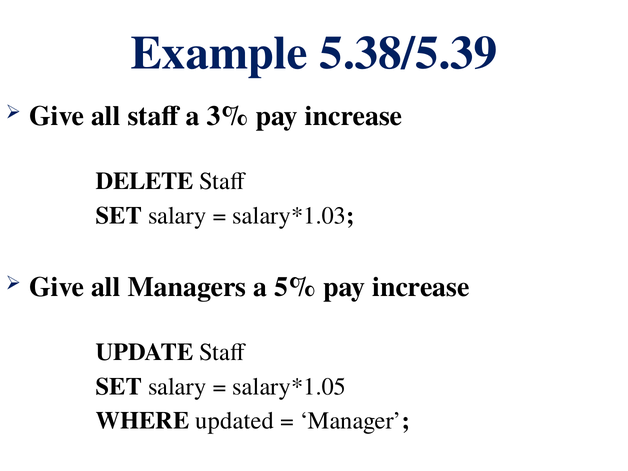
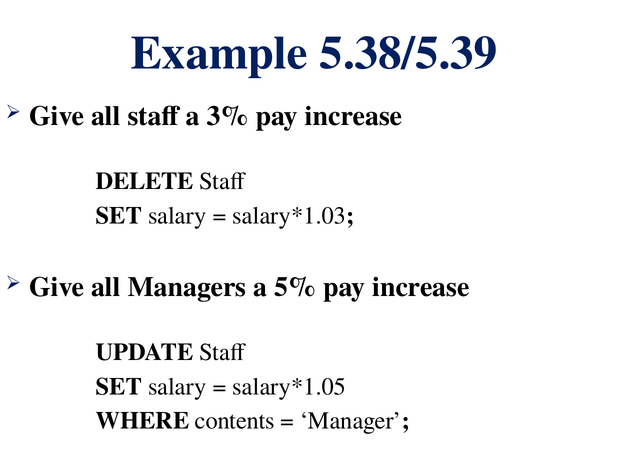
updated: updated -> contents (235, 421)
